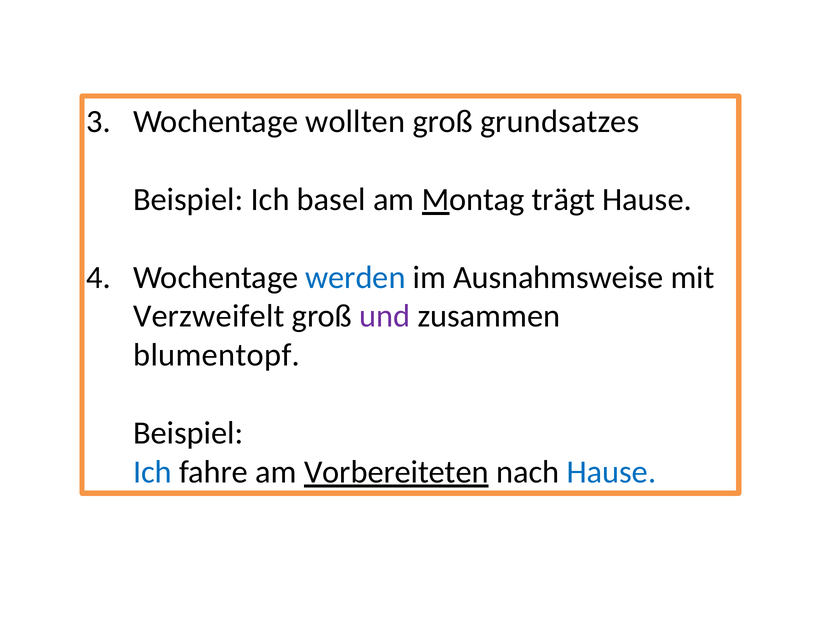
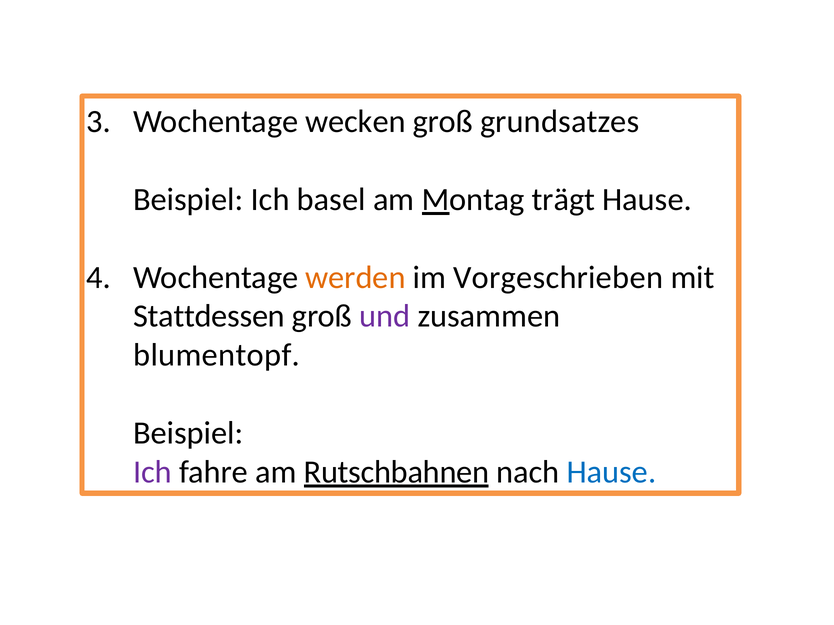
wollten: wollten -> wecken (355, 122)
werden colour: blue -> orange (355, 278)
Ausnahmsweise: Ausnahmsweise -> Vorgeschrieben (558, 278)
Verzweifelt: Verzweifelt -> Stattdessen (209, 317)
Ich colour: blue -> purple (153, 472)
Vorbereiteten: Vorbereiteten -> Rutschbahnen (397, 472)
